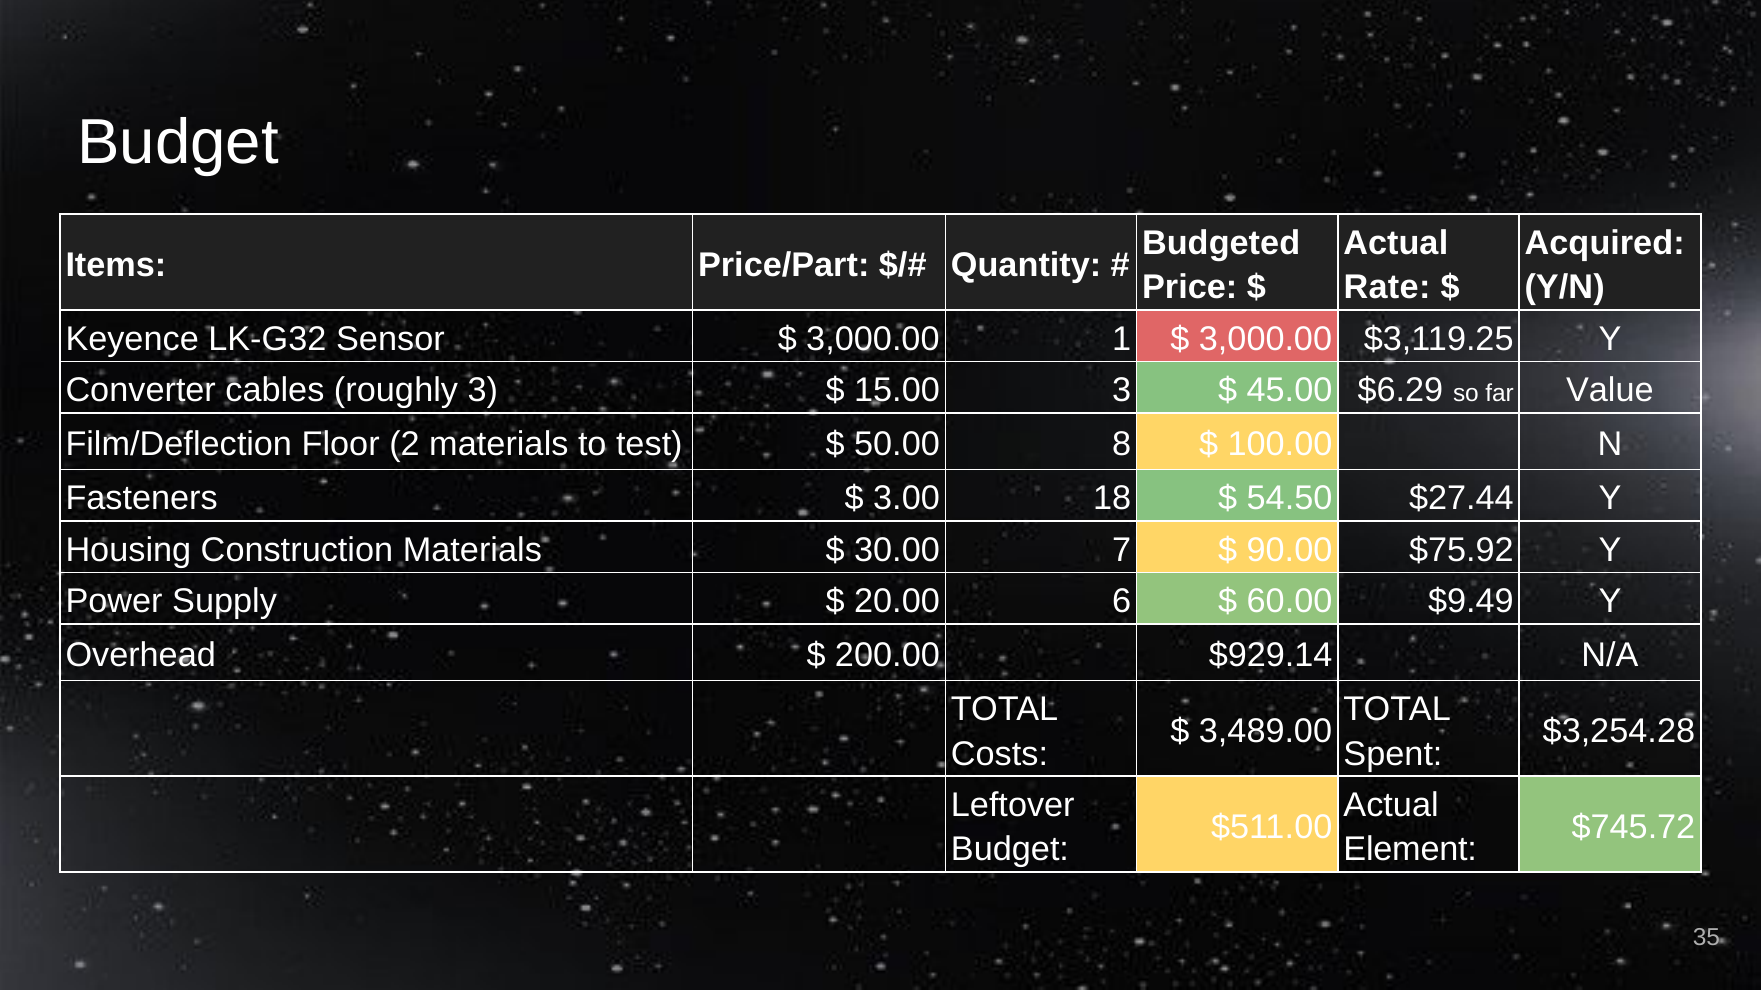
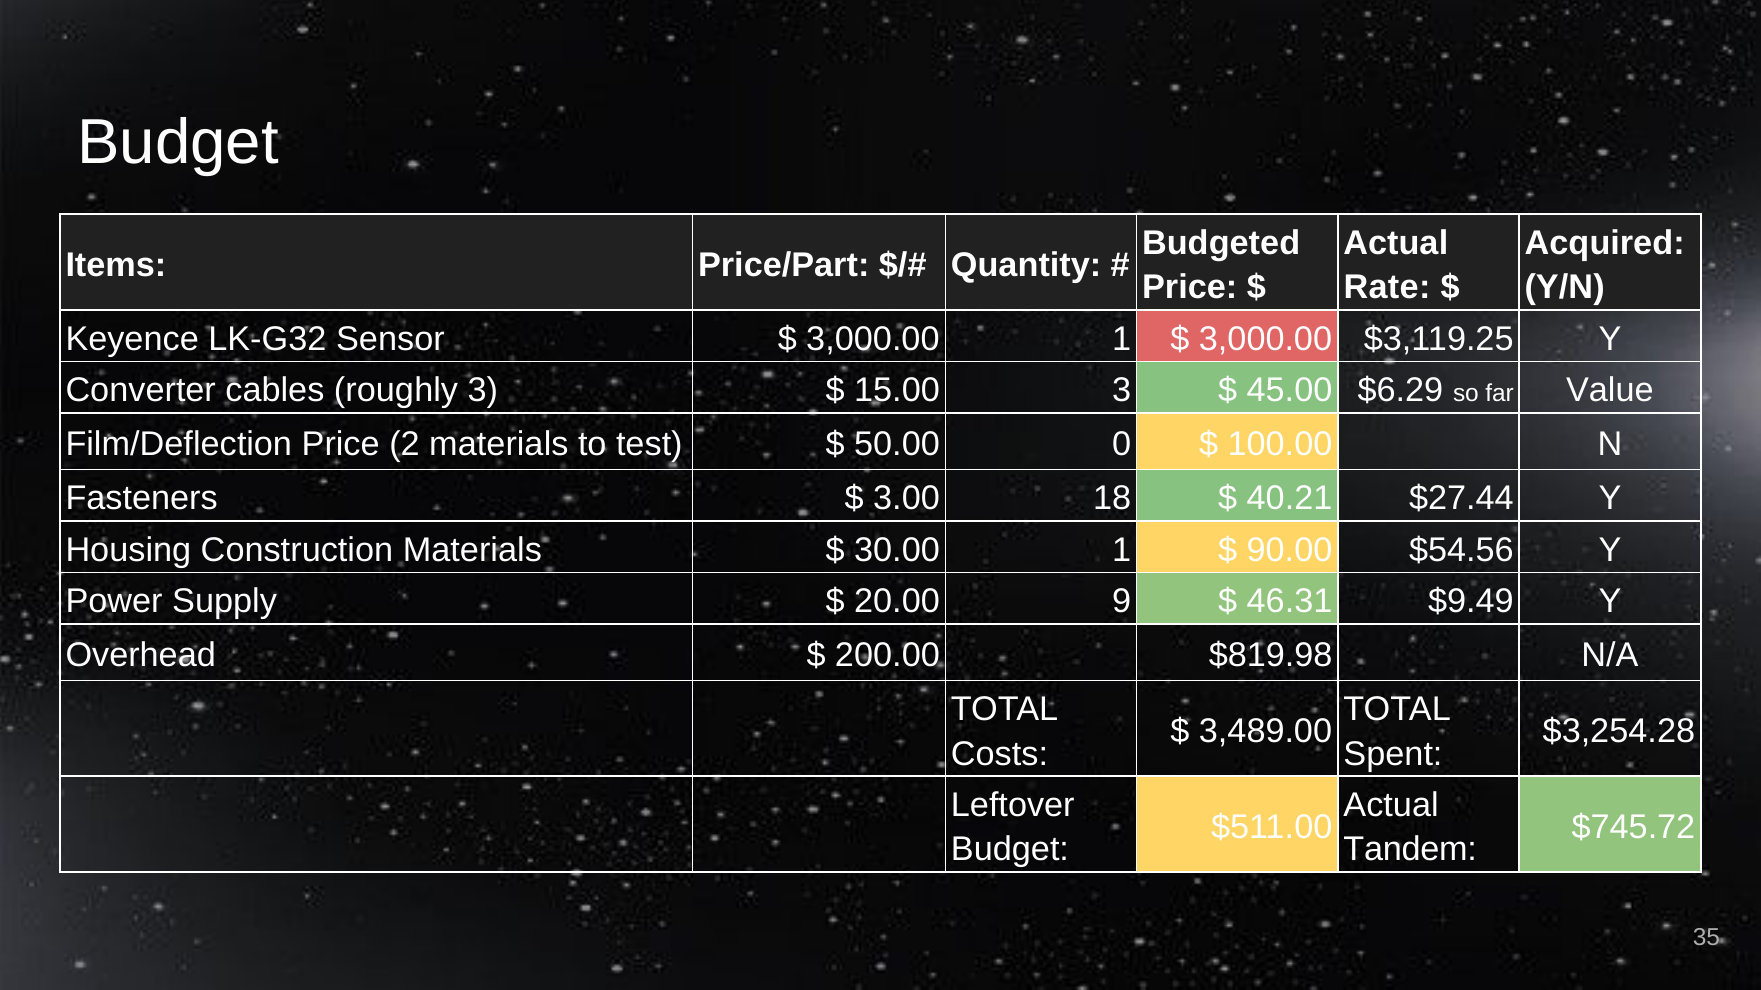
Film/Deflection Floor: Floor -> Price (341, 445)
8: 8 -> 0 (1122, 445)
54.50: 54.50 -> 40.21 (1289, 499)
30.00 7: 7 -> 1 (1122, 550)
$75.92: $75.92 -> $54.56 (1461, 550)
6: 6 -> 9 (1122, 602)
60.00: 60.00 -> 46.31 (1289, 602)
$929.14: $929.14 -> $819.98 (1271, 656)
Element: Element -> Tandem (1410, 850)
